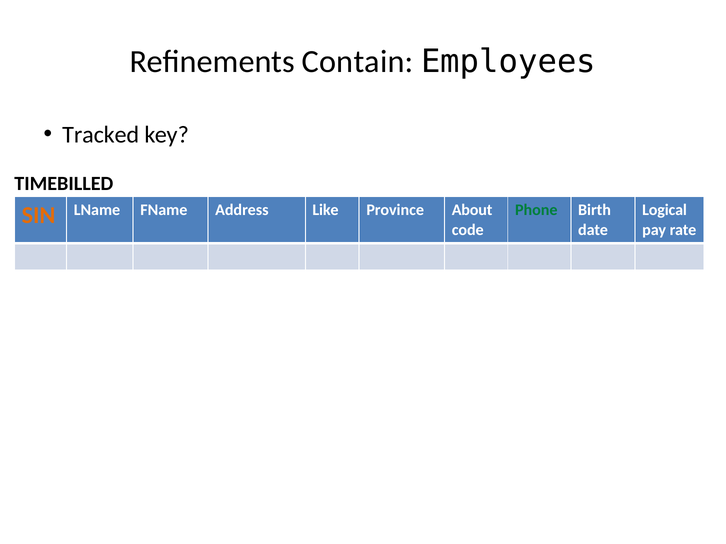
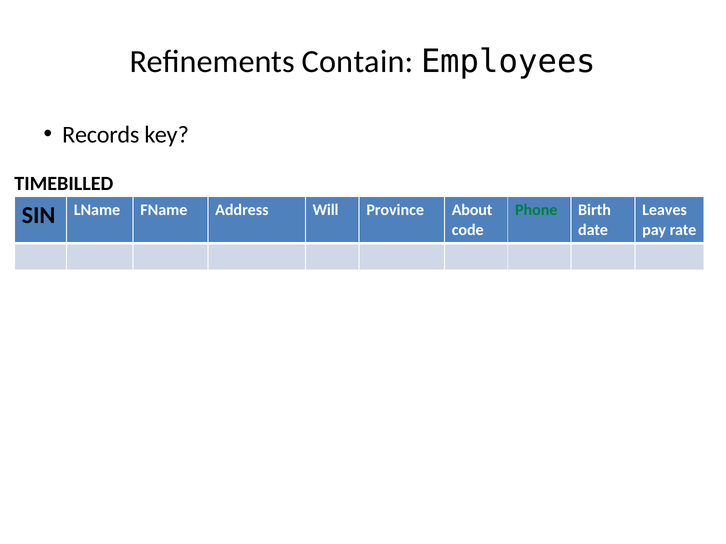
Tracked: Tracked -> Records (101, 135)
Logical: Logical -> Leaves (665, 210)
SIN colour: orange -> black (39, 215)
Like: Like -> Will (326, 210)
